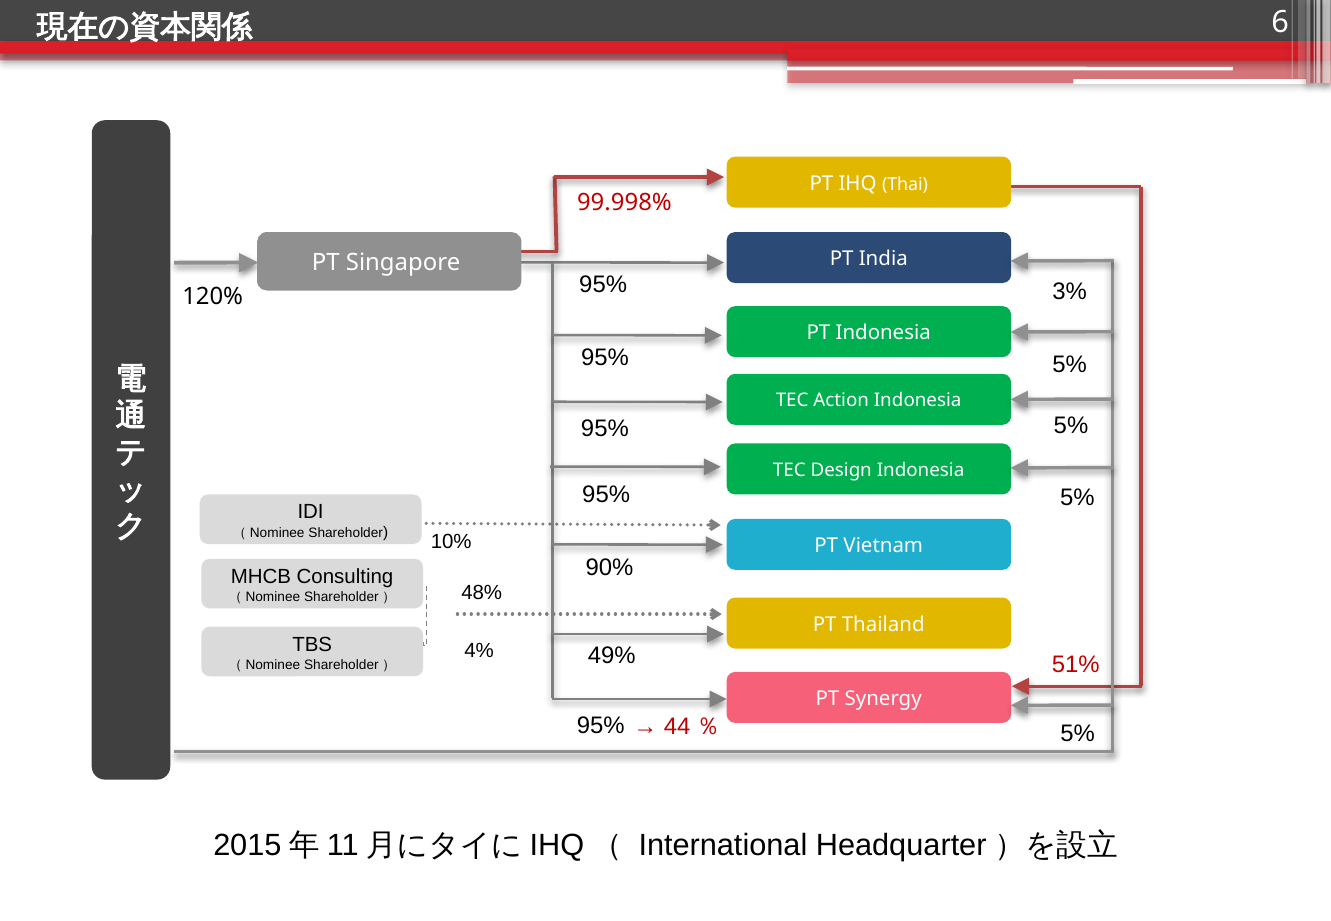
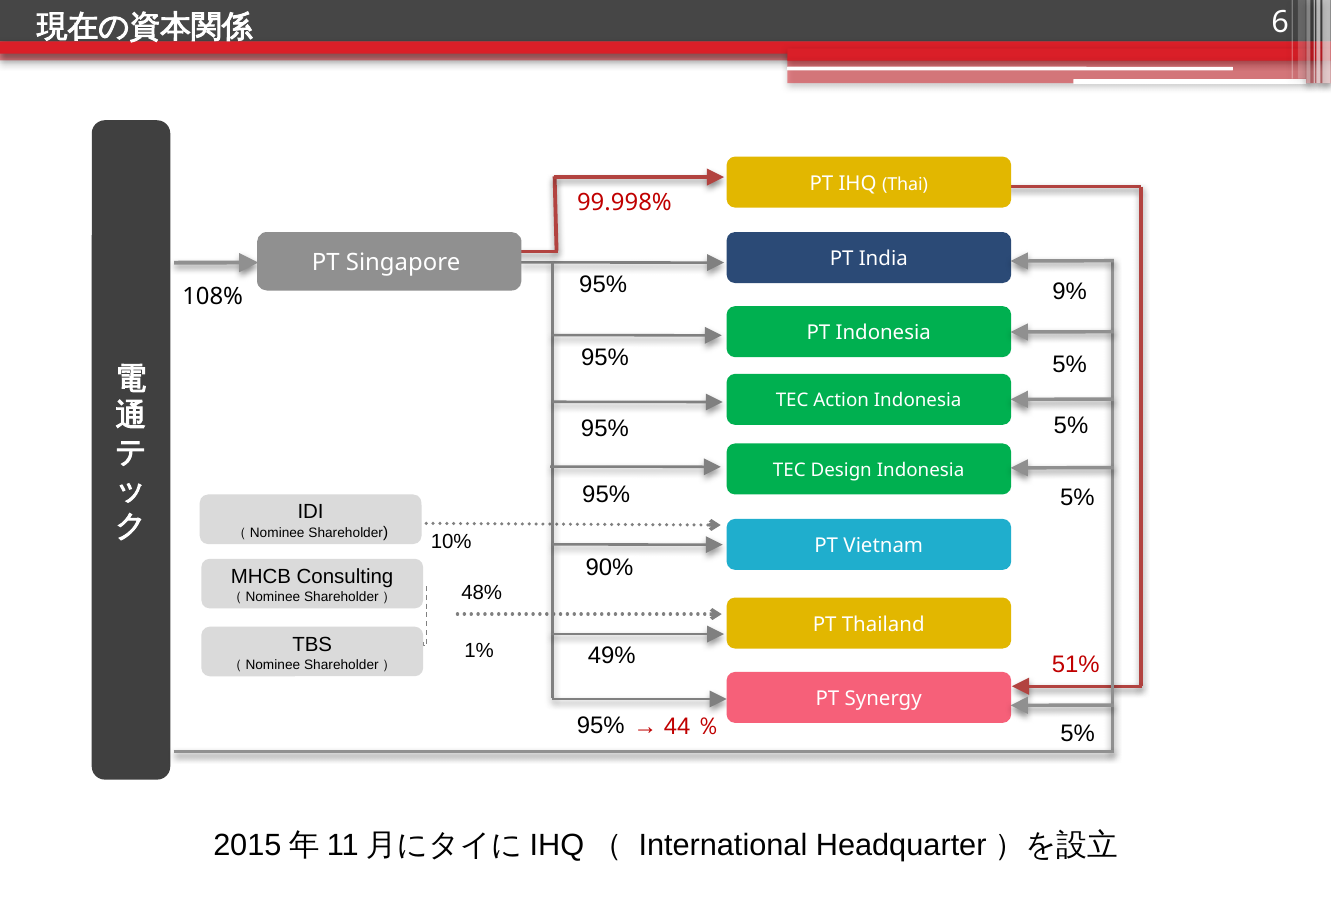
3%: 3% -> 9% (1070, 292)
120%: 120% -> 108% (213, 297)
4%: 4% -> 1% (479, 651)
